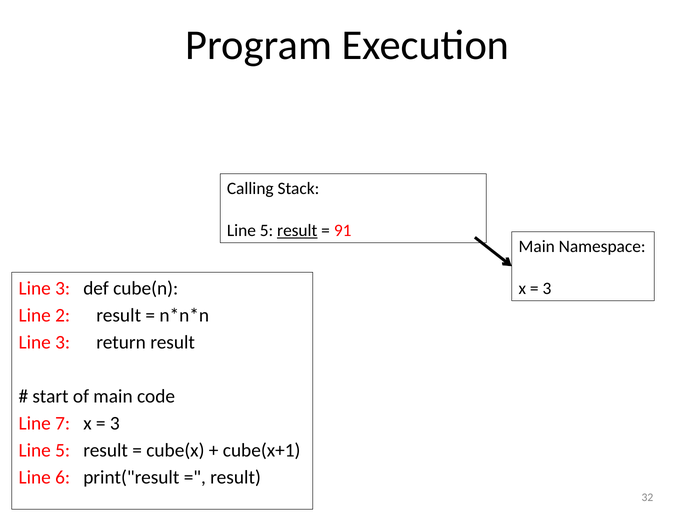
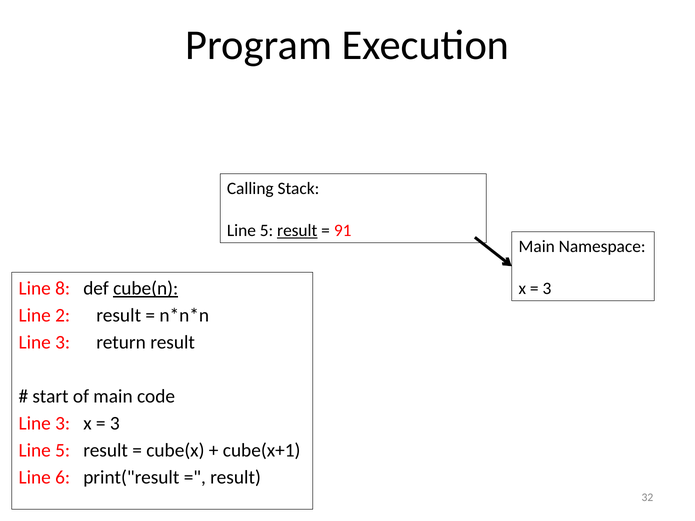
3: 3 -> 8 (63, 289)
cube(n underline: none -> present (146, 289)
7: 7 -> 3 (63, 424)
